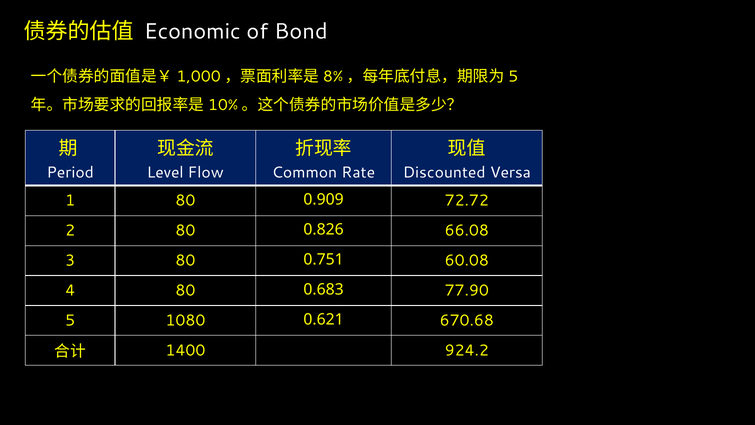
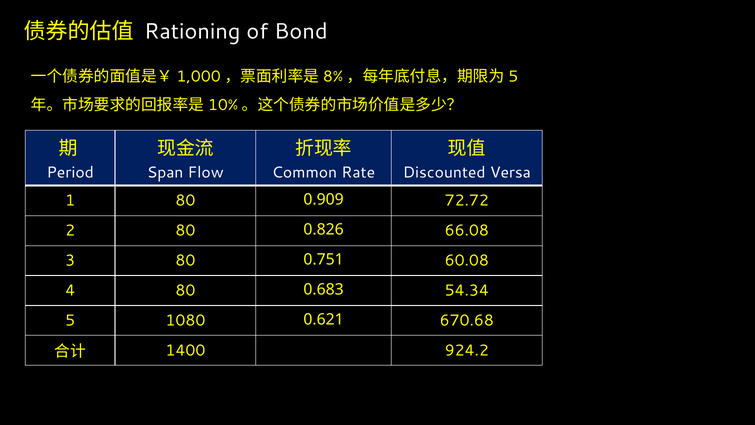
Economic: Economic -> Rationing (192, 31)
Level: Level -> Span (165, 172)
77.90: 77.90 -> 54.34 (467, 290)
